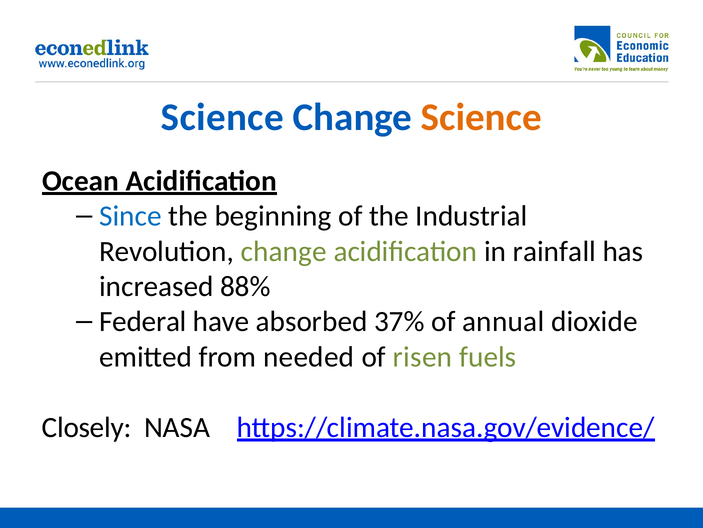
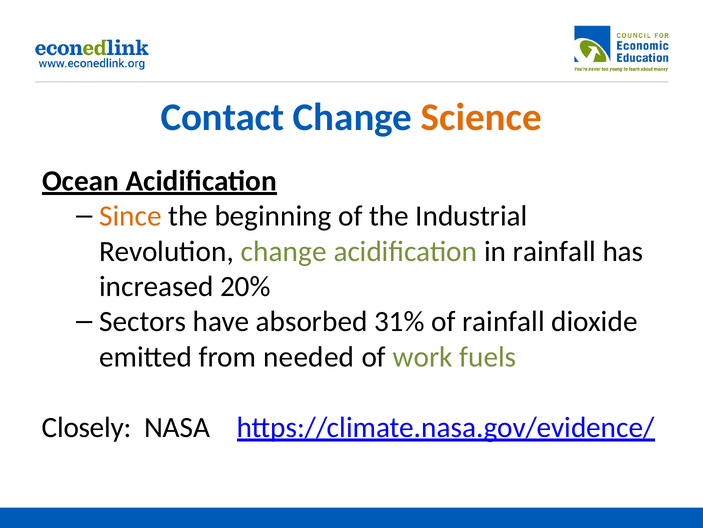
Science: Science -> Contact (223, 117)
Since colour: blue -> orange (130, 216)
88%: 88% -> 20% (245, 286)
Federal: Federal -> Sectors (143, 321)
37%: 37% -> 31% (399, 321)
of annual: annual -> rainfall (503, 321)
risen: risen -> work (423, 356)
